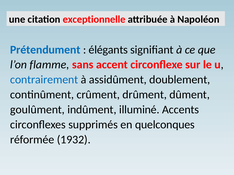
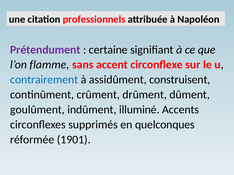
exceptionnelle: exceptionnelle -> professionnels (94, 19)
Prétendument colour: blue -> purple (45, 50)
élégants: élégants -> certaine (108, 50)
doublement: doublement -> construisent (180, 80)
1932: 1932 -> 1901 (74, 140)
